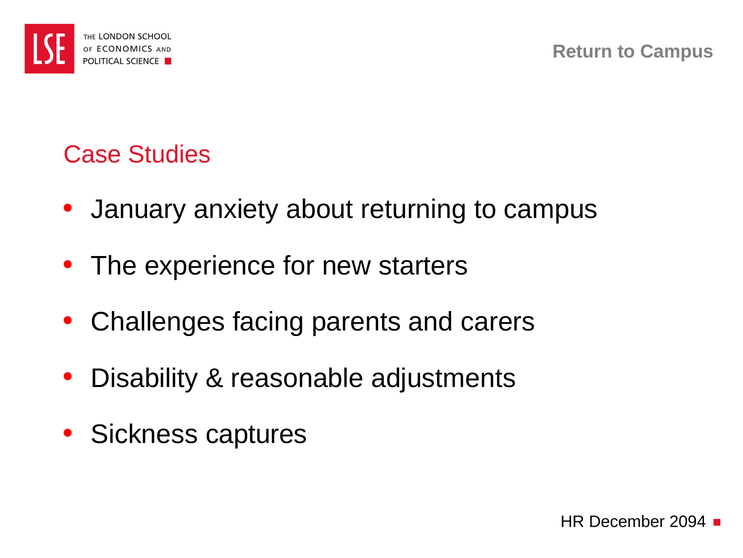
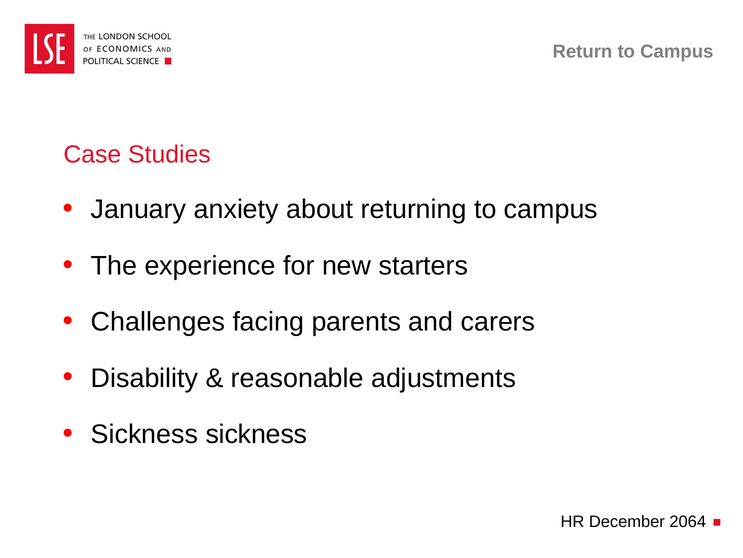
Sickness captures: captures -> sickness (256, 434)
2094: 2094 -> 2064 (688, 521)
